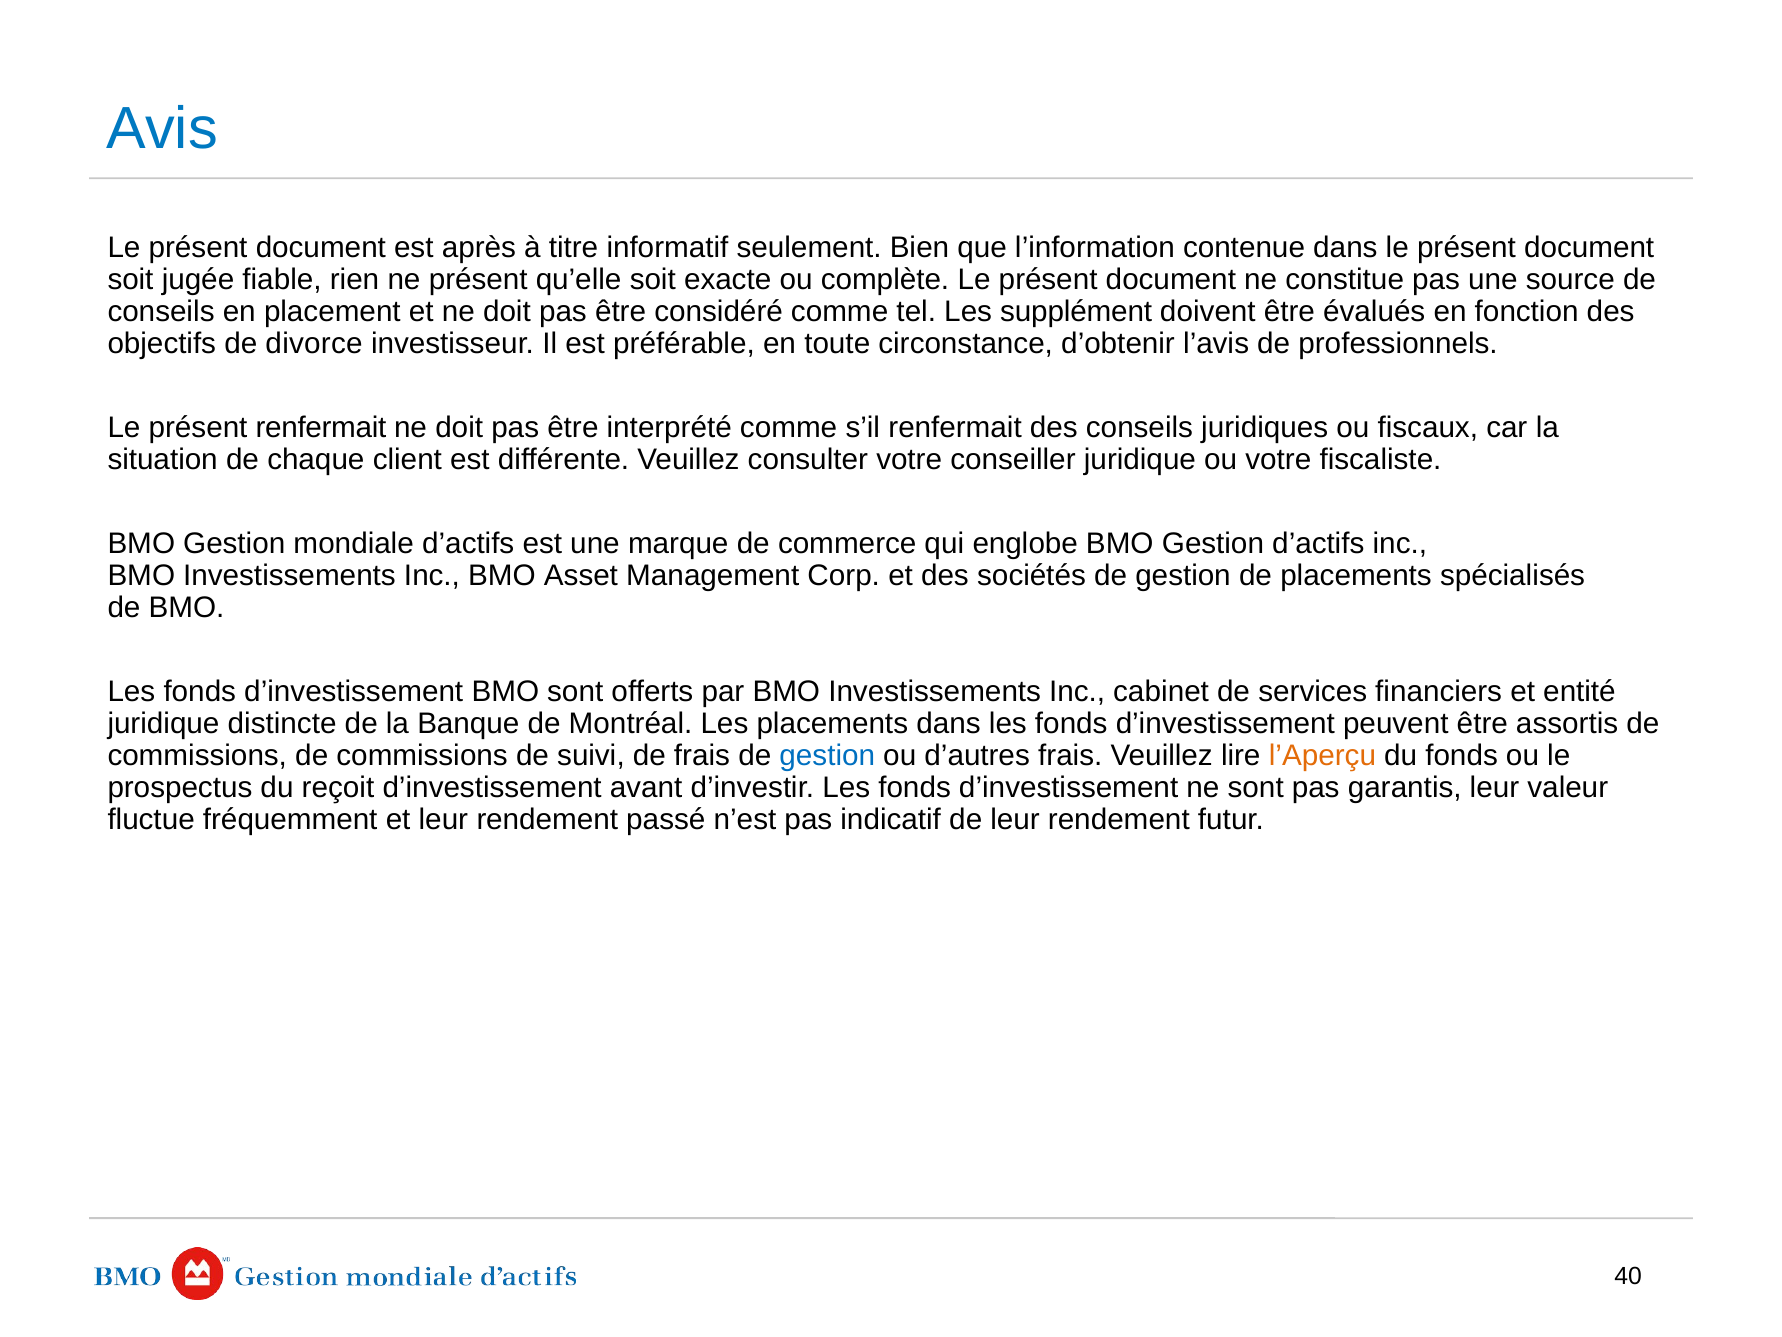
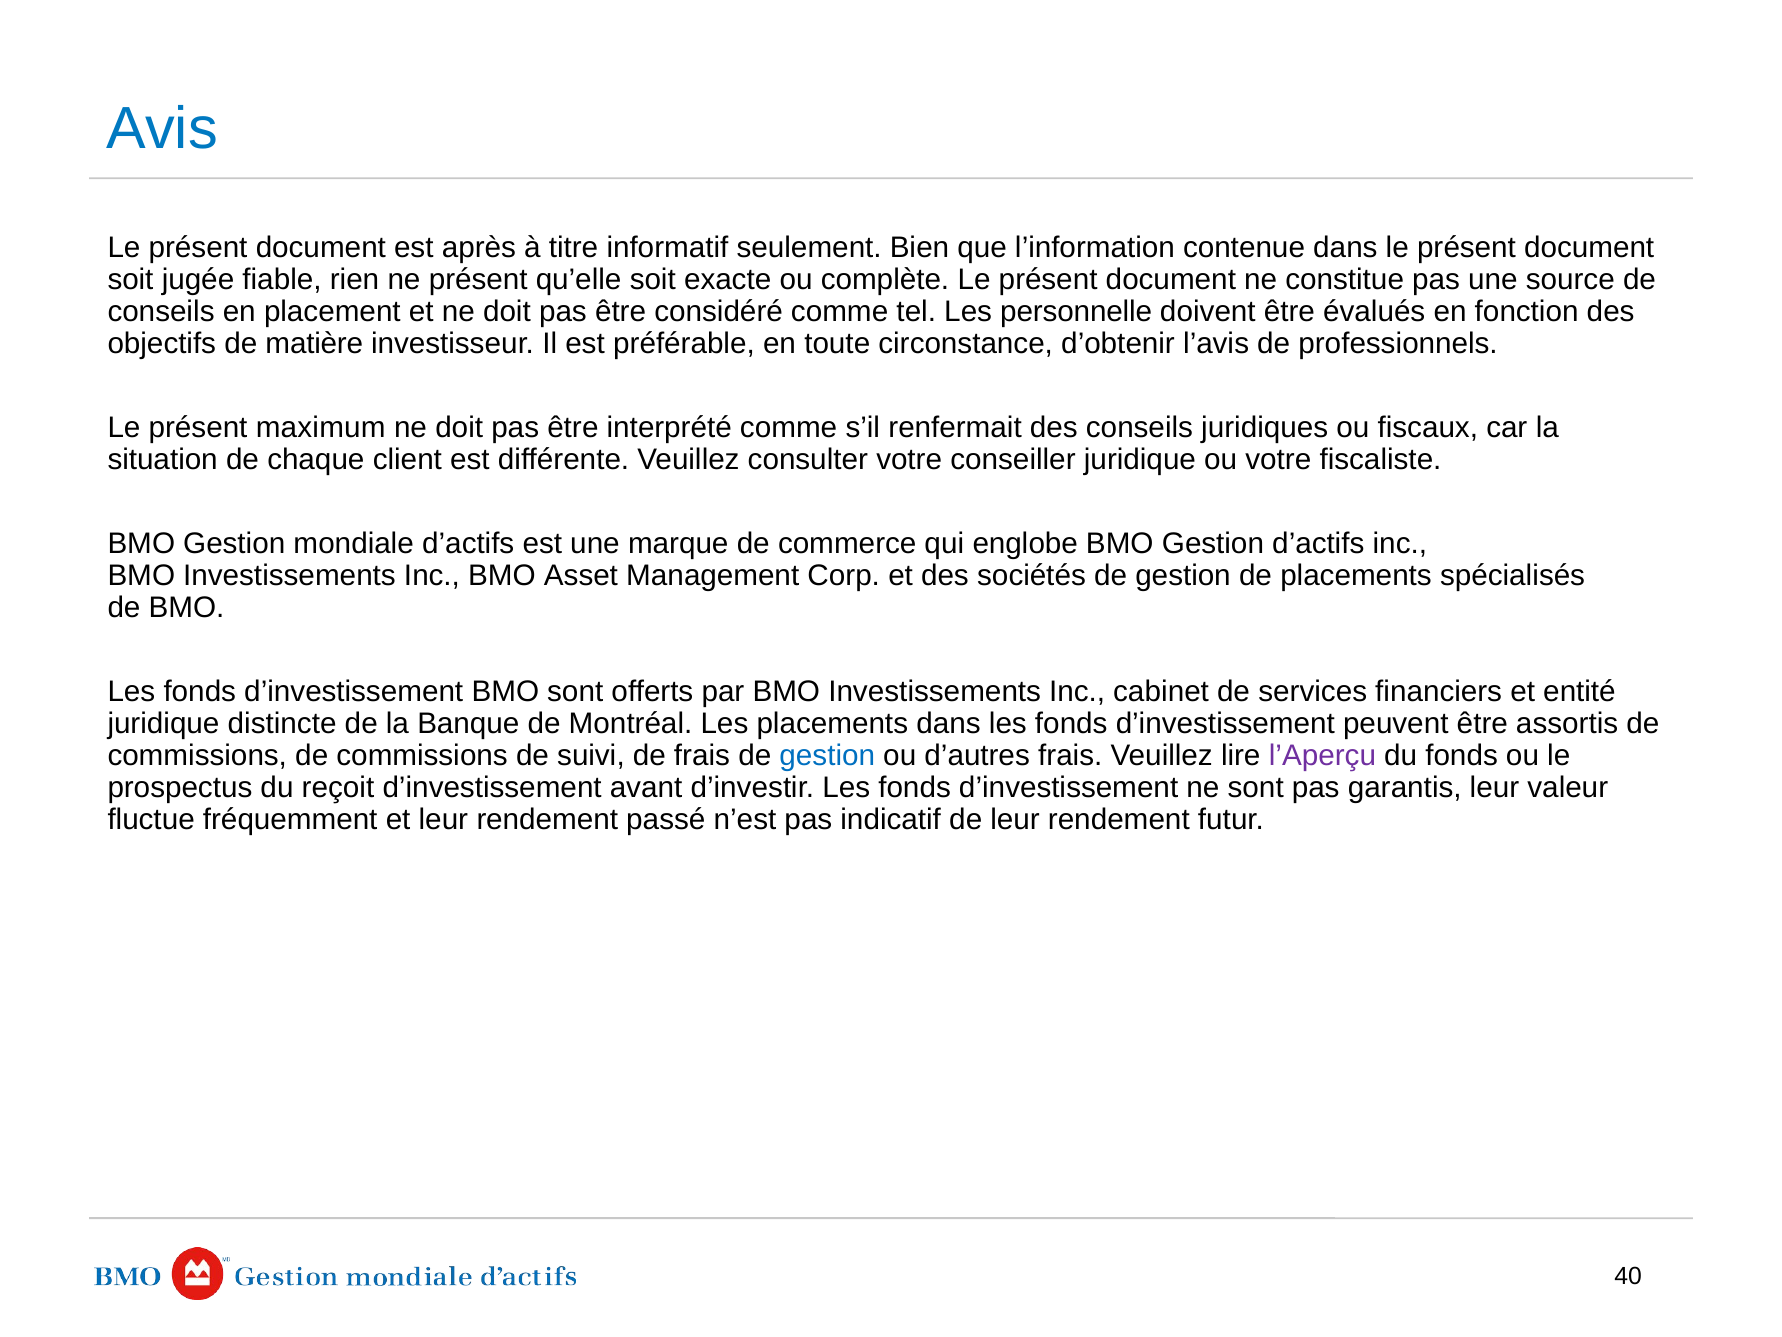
supplément: supplément -> personnelle (1076, 312)
divorce: divorce -> matière (314, 344)
présent renfermait: renfermait -> maximum (321, 428)
l’Aperçu colour: orange -> purple (1322, 756)
